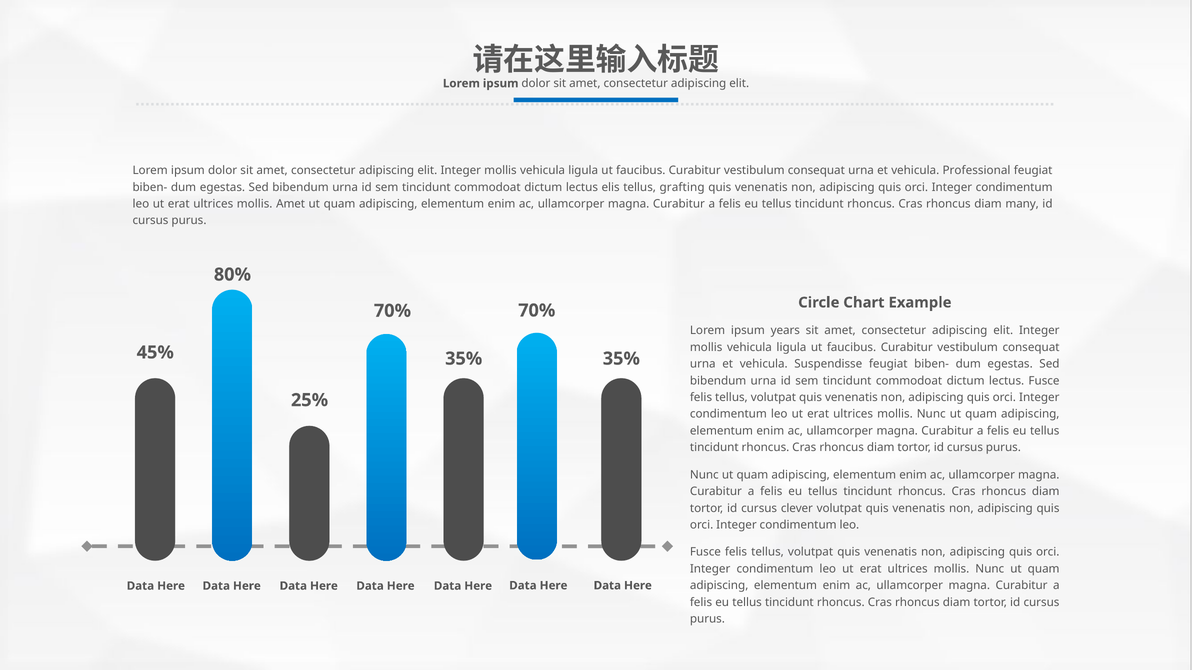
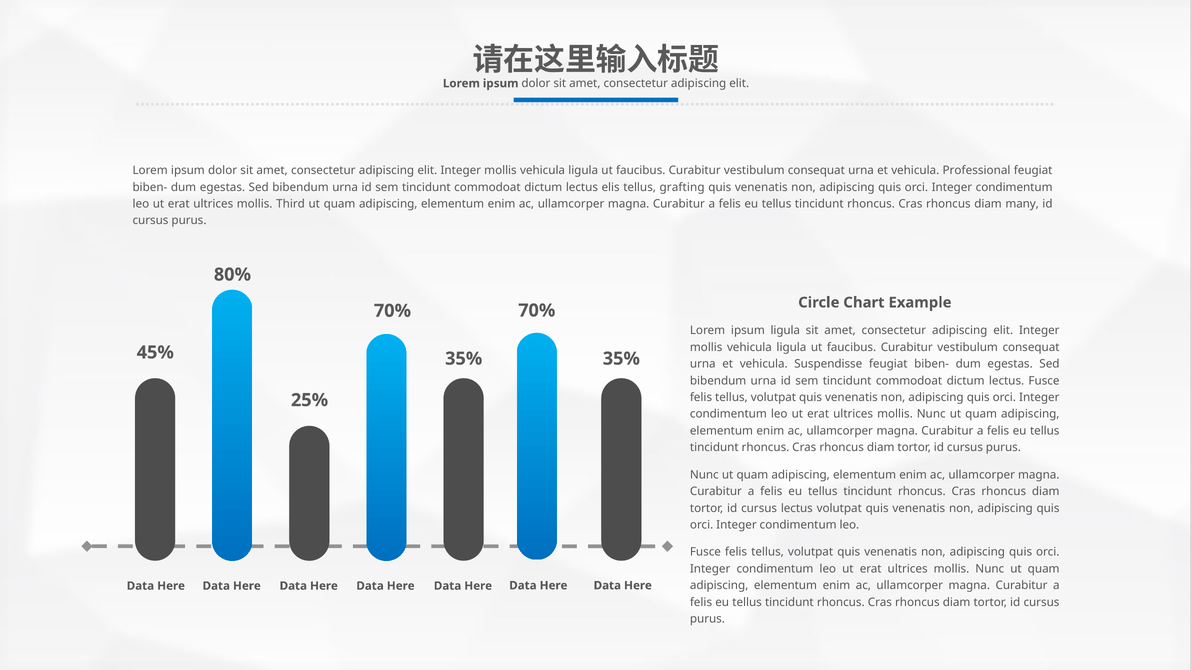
mollis Amet: Amet -> Third (291, 204)
ipsum years: years -> ligula (785, 331)
cursus clever: clever -> lectus (797, 509)
